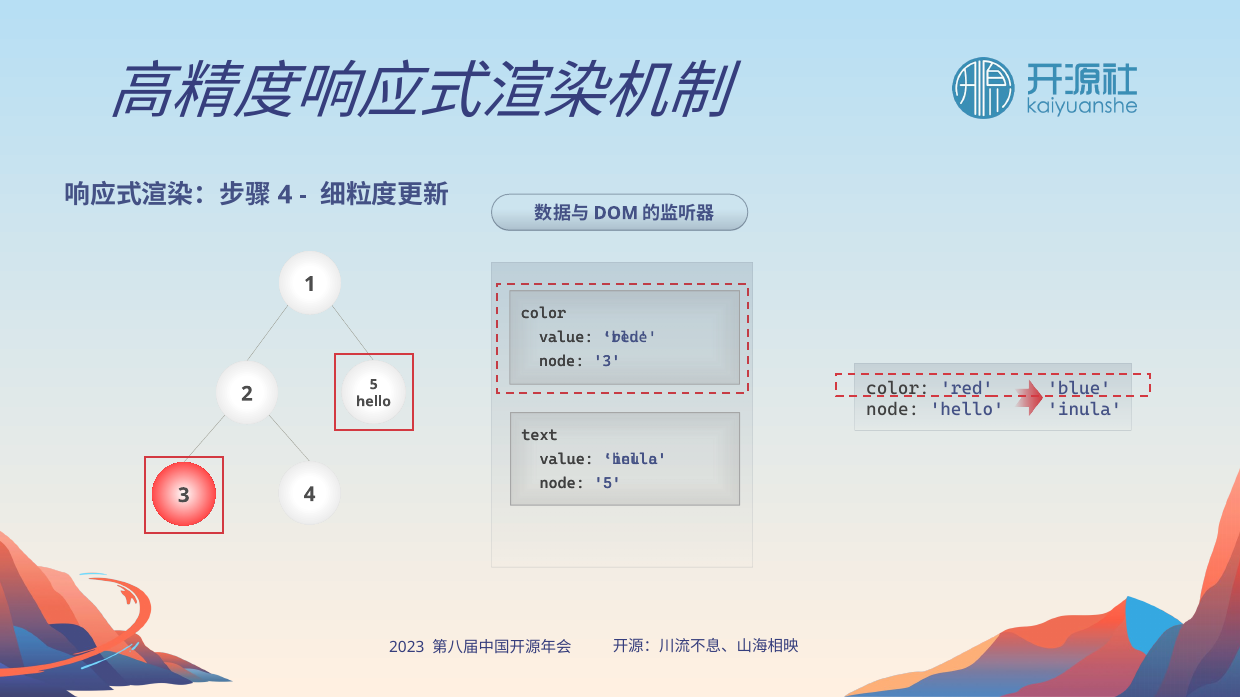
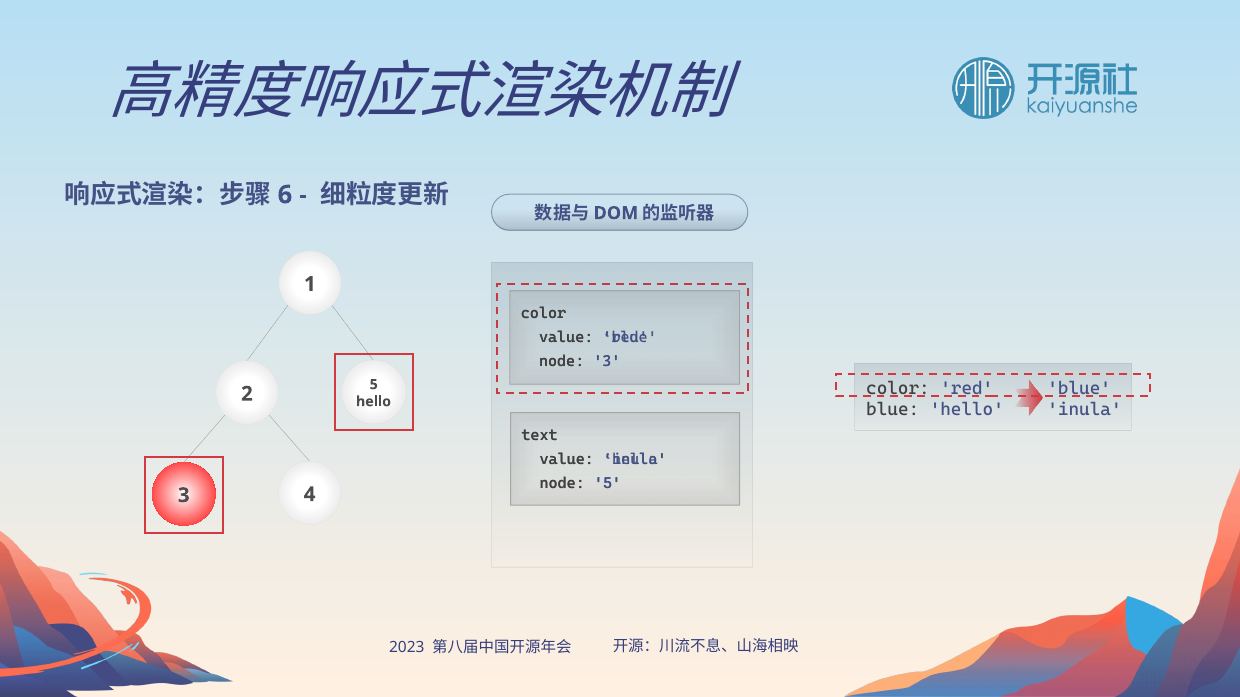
4: 4 -> 6 (285, 195)
node: node -> blue (893, 410)
